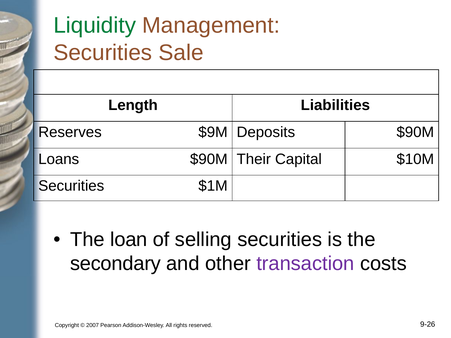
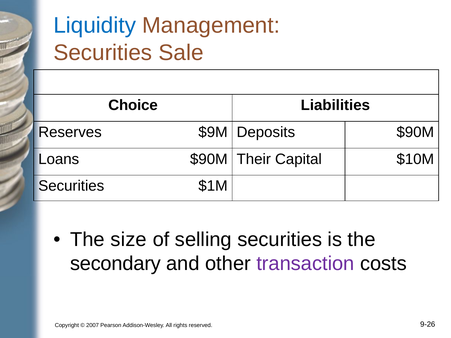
Liquidity colour: green -> blue (95, 26)
Length: Length -> Choice (133, 105)
loan: loan -> size (129, 240)
